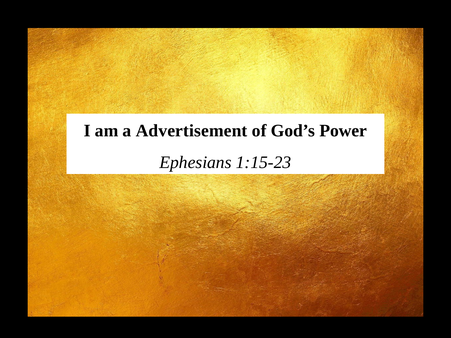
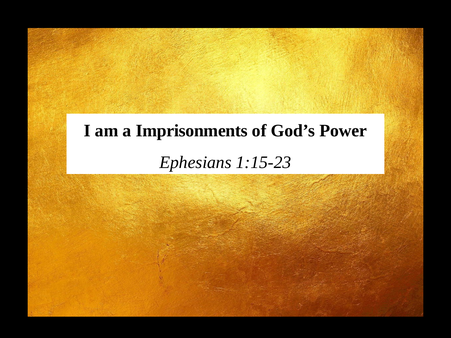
Advertisement: Advertisement -> Imprisonments (192, 131)
